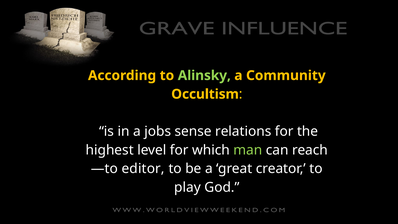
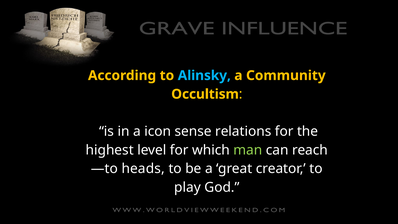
Alinsky colour: light green -> light blue (204, 75)
jobs: jobs -> icon (158, 131)
editor: editor -> heads (143, 169)
